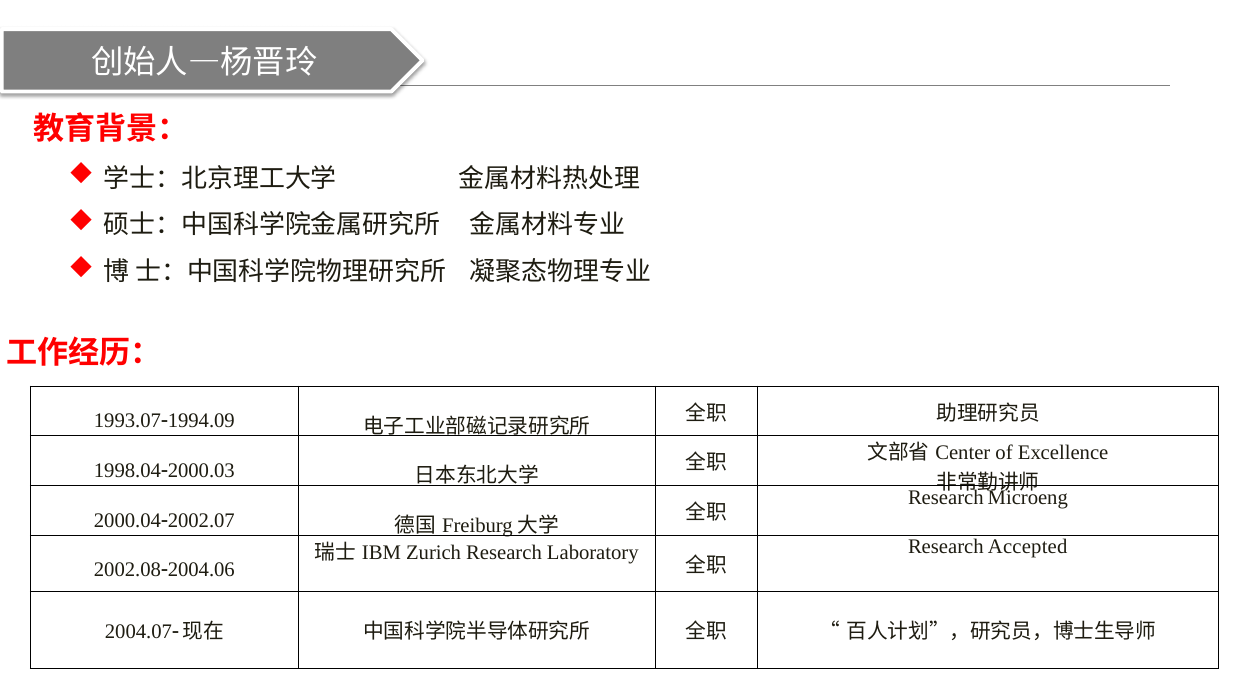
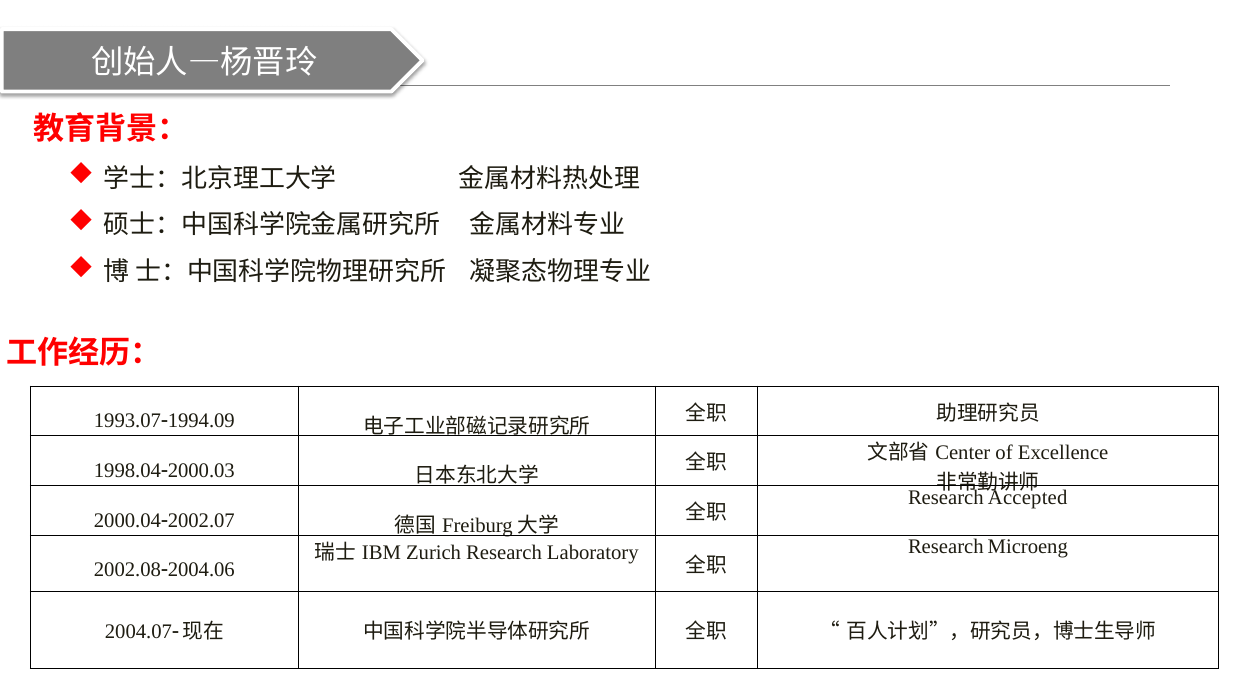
Microeng: Microeng -> Accepted (1028, 497)
Accepted: Accepted -> Microeng (1028, 547)
